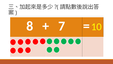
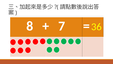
10: 10 -> 36 (96, 27)
